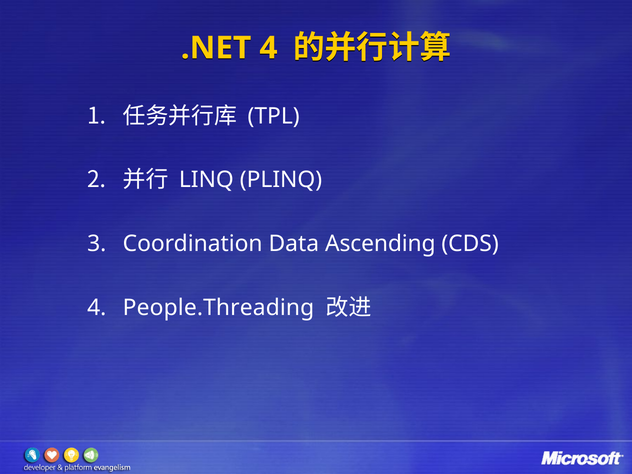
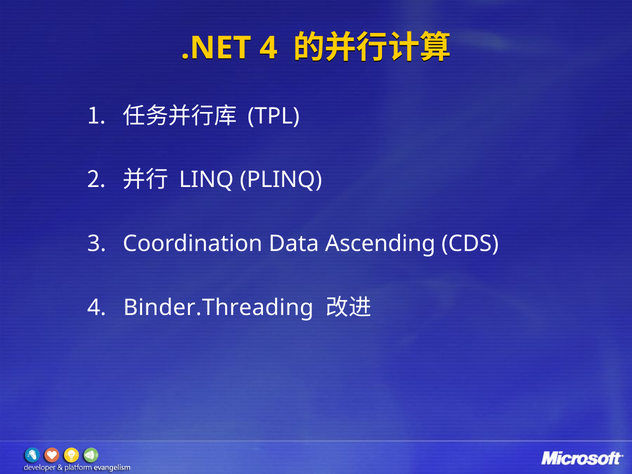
People.Threading: People.Threading -> Binder.Threading (218, 308)
